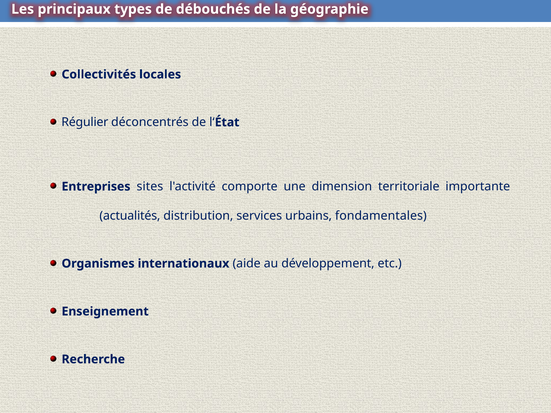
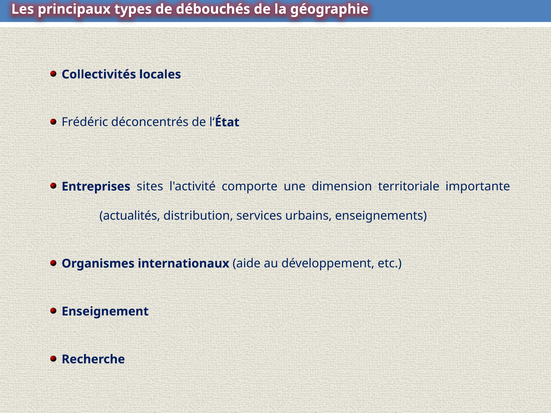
Régulier: Régulier -> Frédéric (85, 122)
fondamentales: fondamentales -> enseignements (381, 216)
